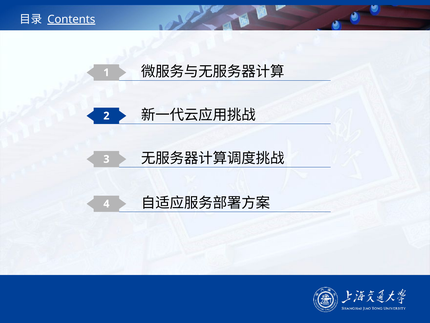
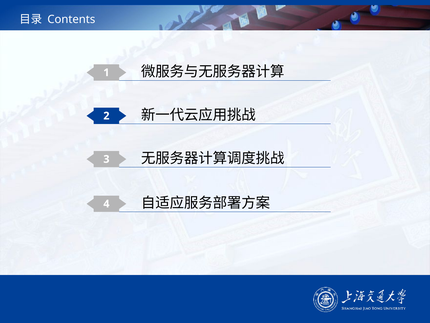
Contents underline: present -> none (71, 19)
